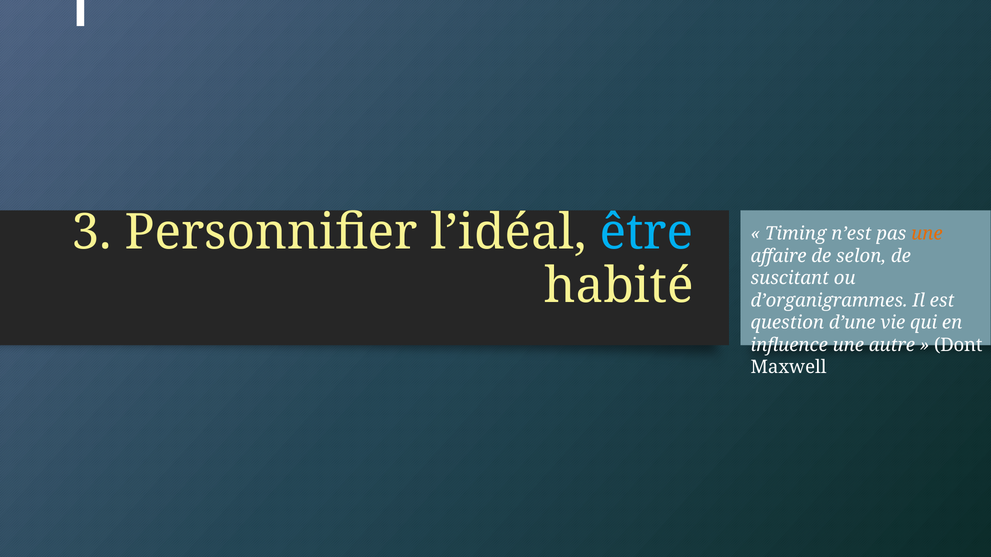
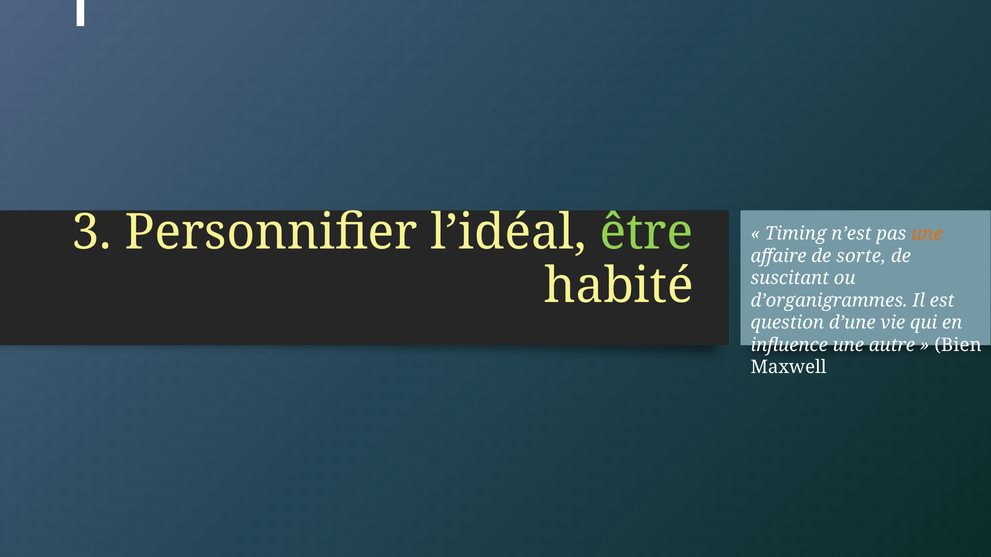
être colour: light blue -> light green (646, 232)
selon: selon -> sorte (861, 256)
Dont: Dont -> Bien (958, 345)
